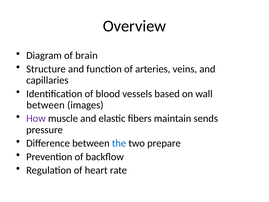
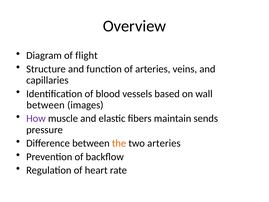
brain: brain -> flight (86, 55)
the colour: blue -> orange (119, 143)
two prepare: prepare -> arteries (164, 143)
